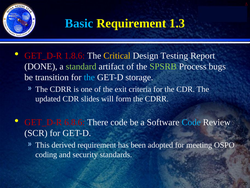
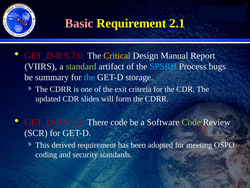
Basic colour: light blue -> pink (79, 23)
1.3: 1.3 -> 2.1 (177, 23)
1.8.6: 1.8.6 -> 9.7.0 (75, 55)
Testing: Testing -> Manual (174, 55)
DONE: DONE -> VIIRS (41, 66)
SPSRB colour: light green -> light blue (163, 66)
transition: transition -> summary (52, 77)
6.8.6: 6.8.6 -> 0.1.2 (75, 122)
Code colour: light blue -> light green (191, 122)
